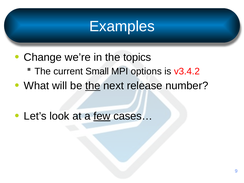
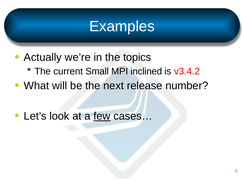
Change: Change -> Actually (43, 57)
options: options -> inclined (146, 71)
the underline: present -> none (93, 86)
